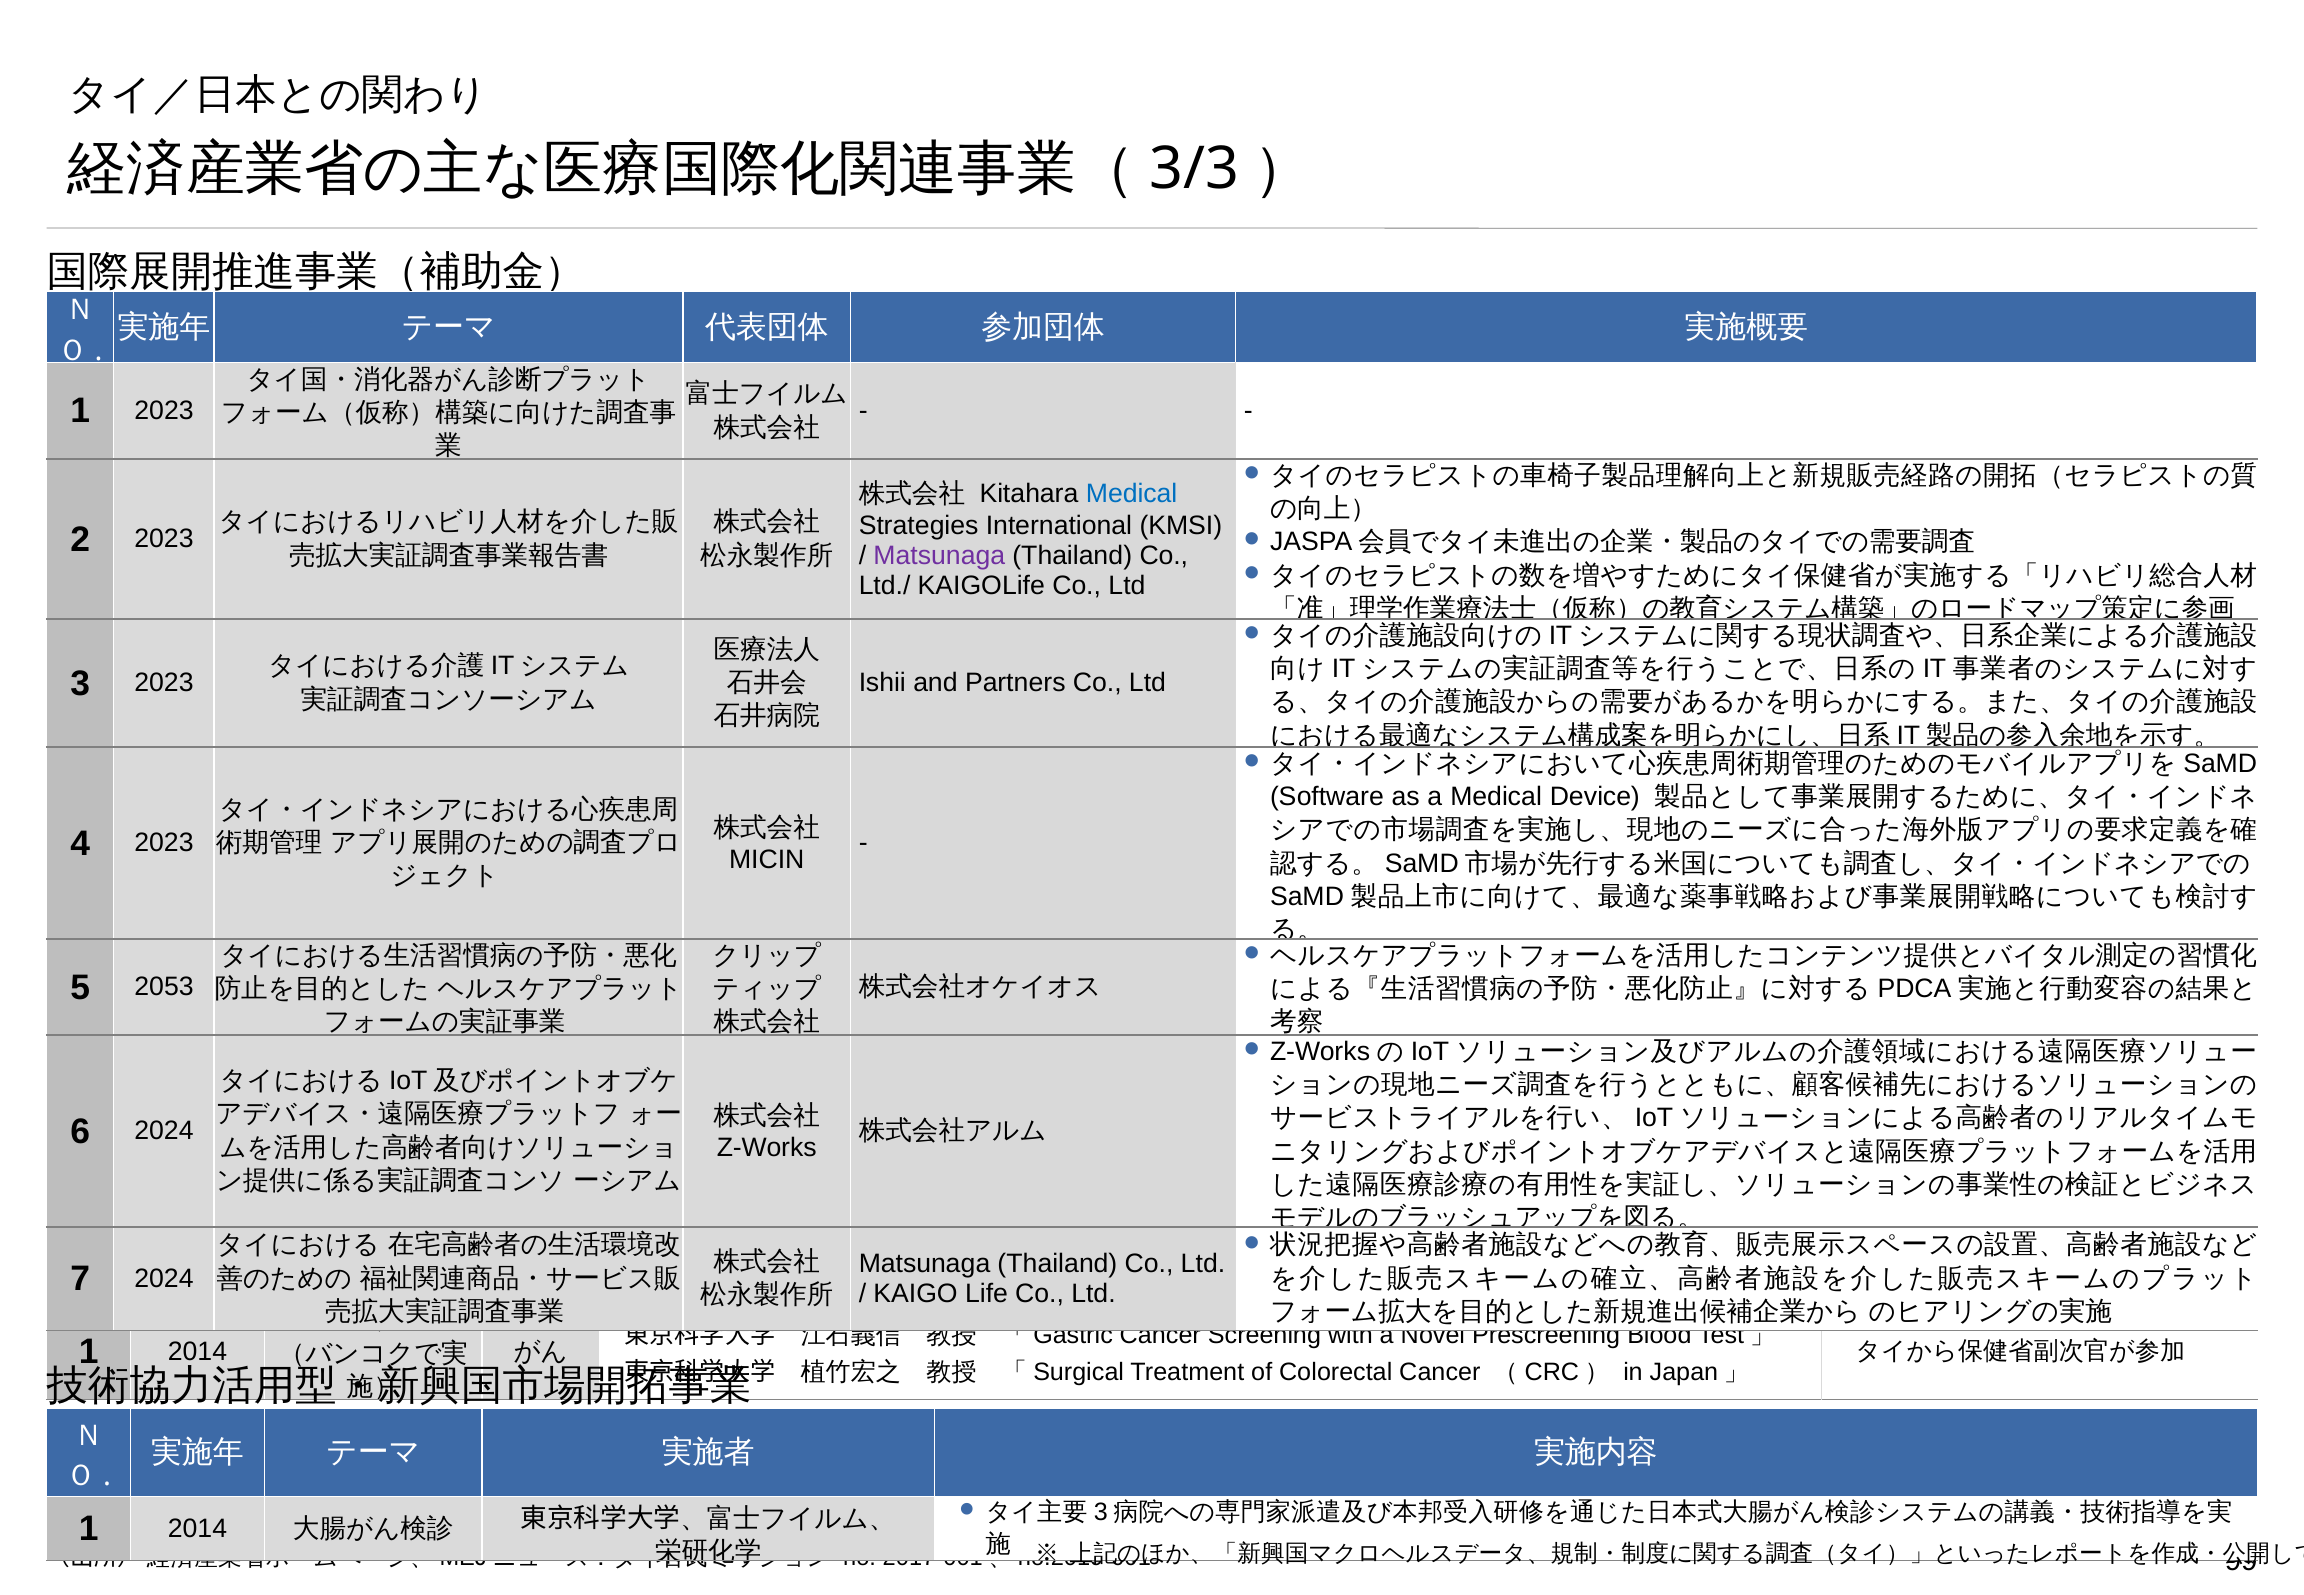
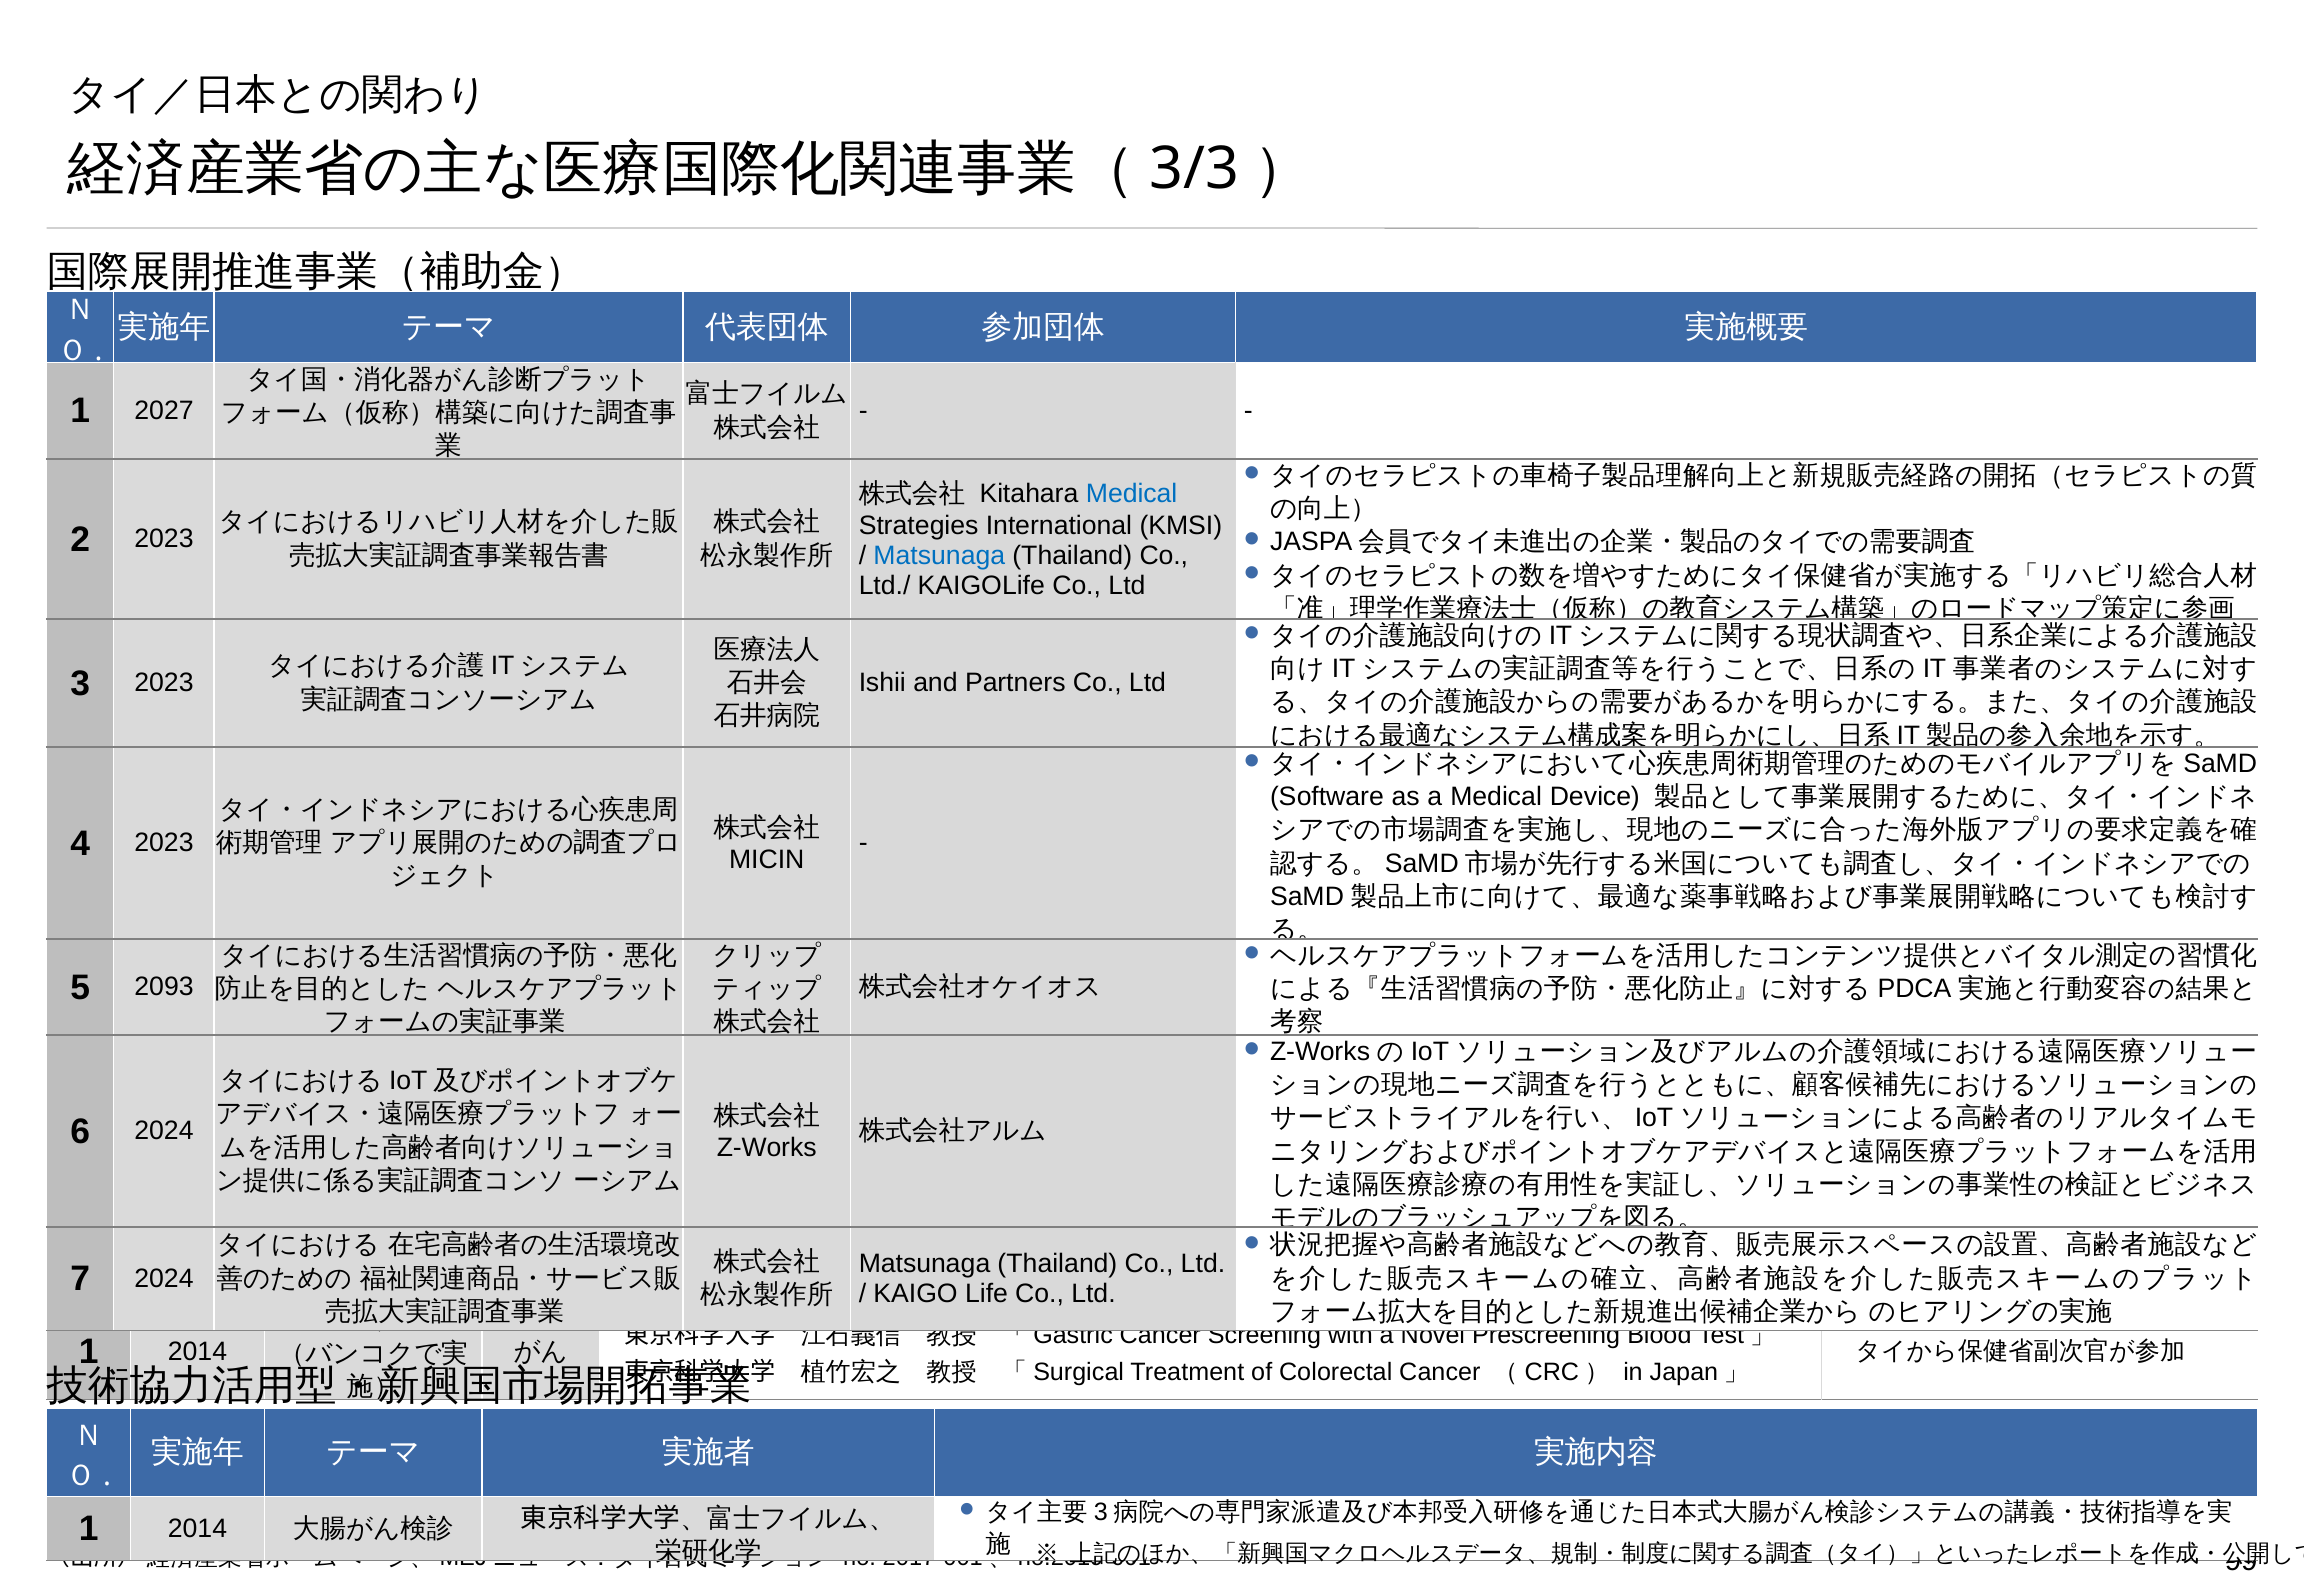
1 2023: 2023 -> 2027 (164, 411)
Matsunaga colour: purple -> blue (939, 556)
2053: 2053 -> 2093 (164, 987)
